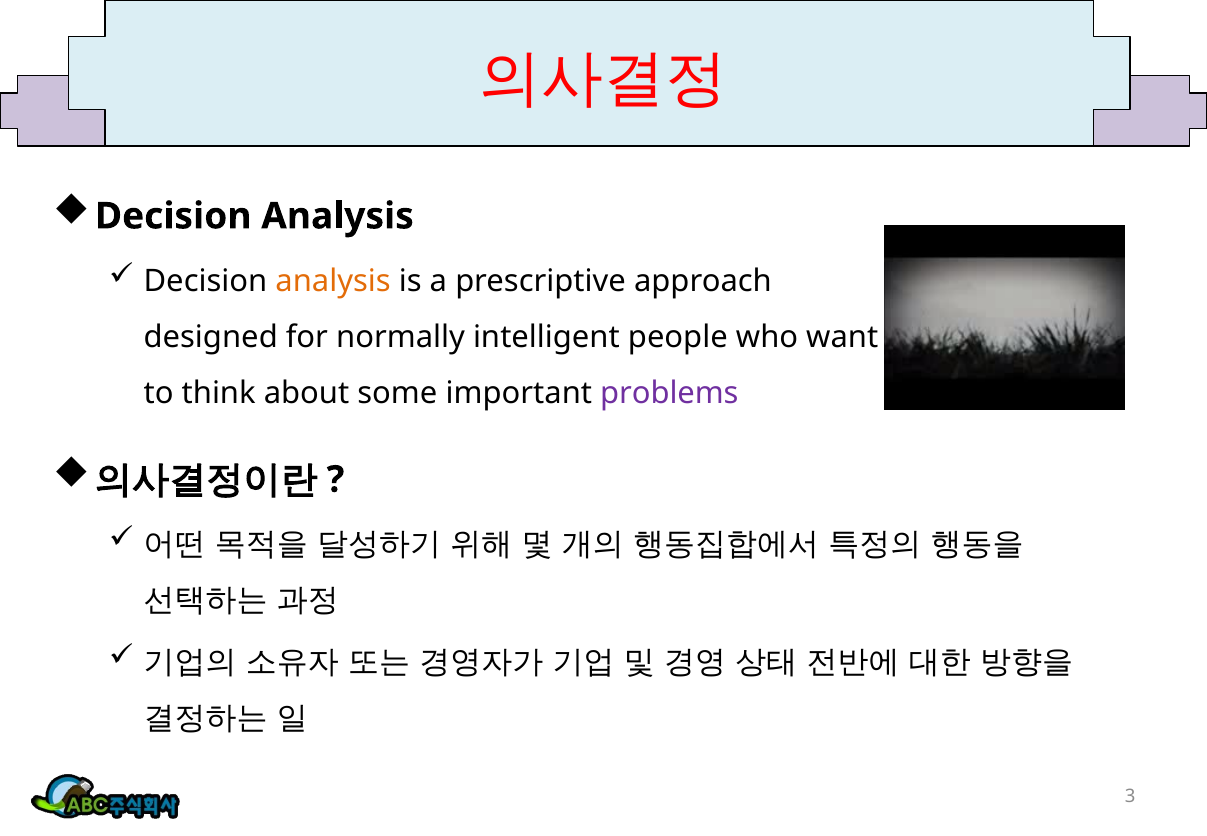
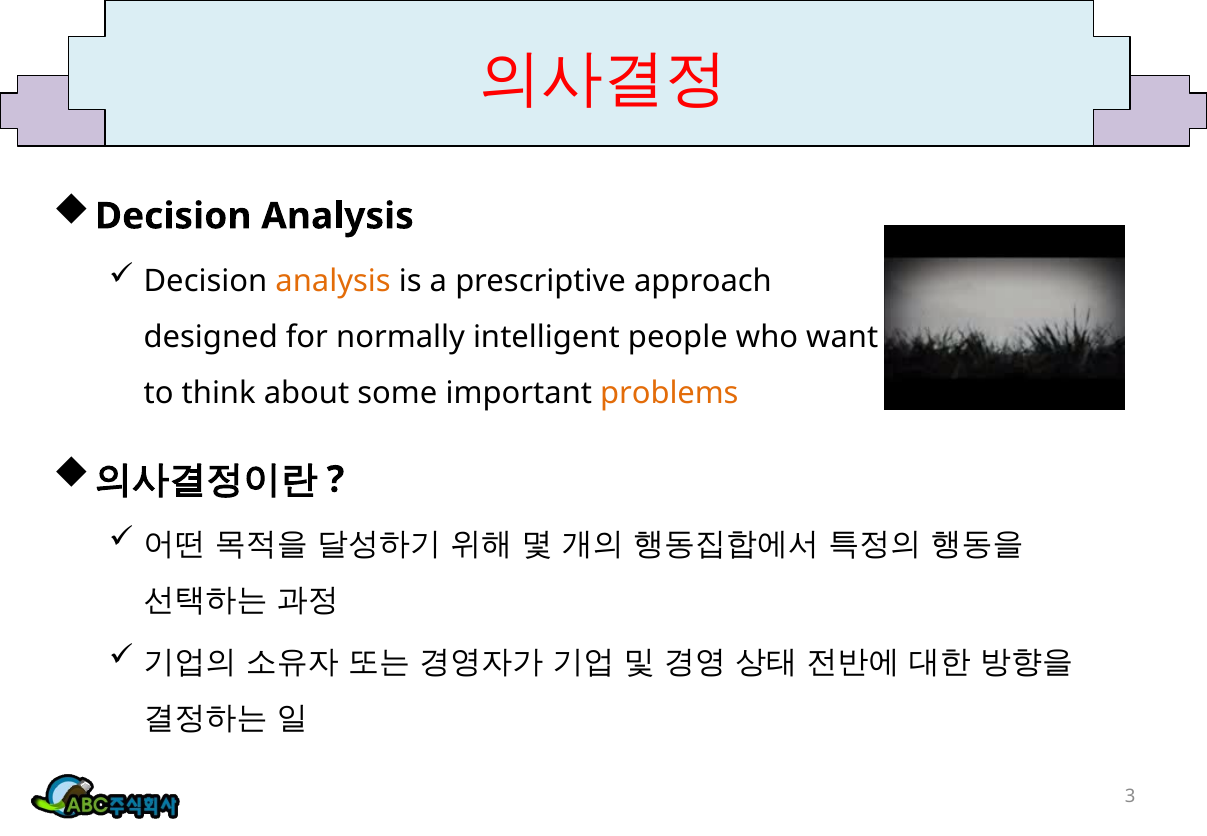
problems colour: purple -> orange (669, 393)
